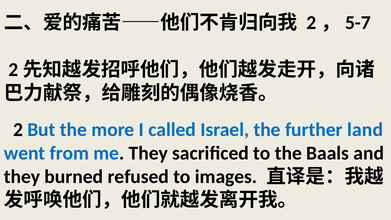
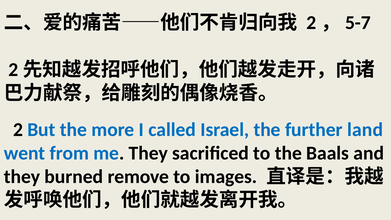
refused: refused -> remove (138, 177)
